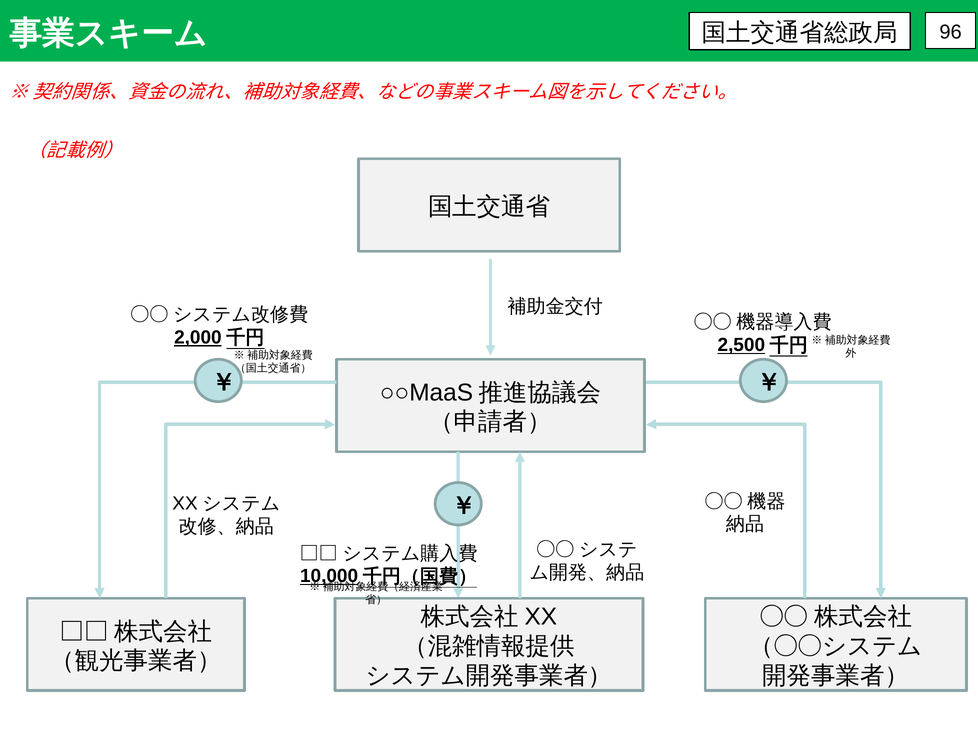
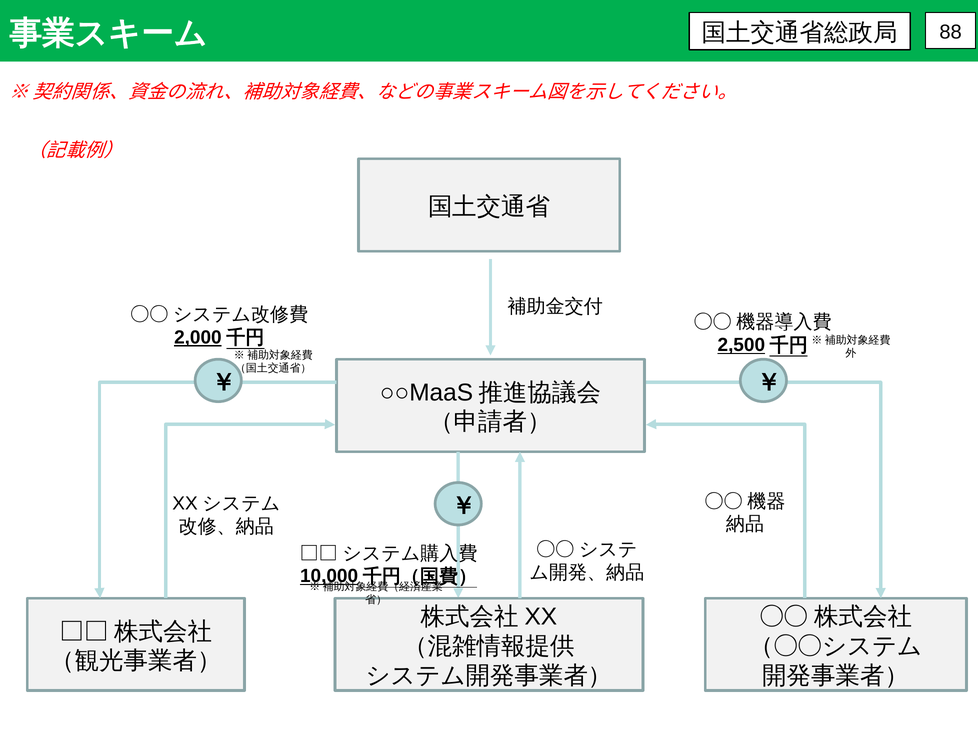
96: 96 -> 88 (951, 32)
